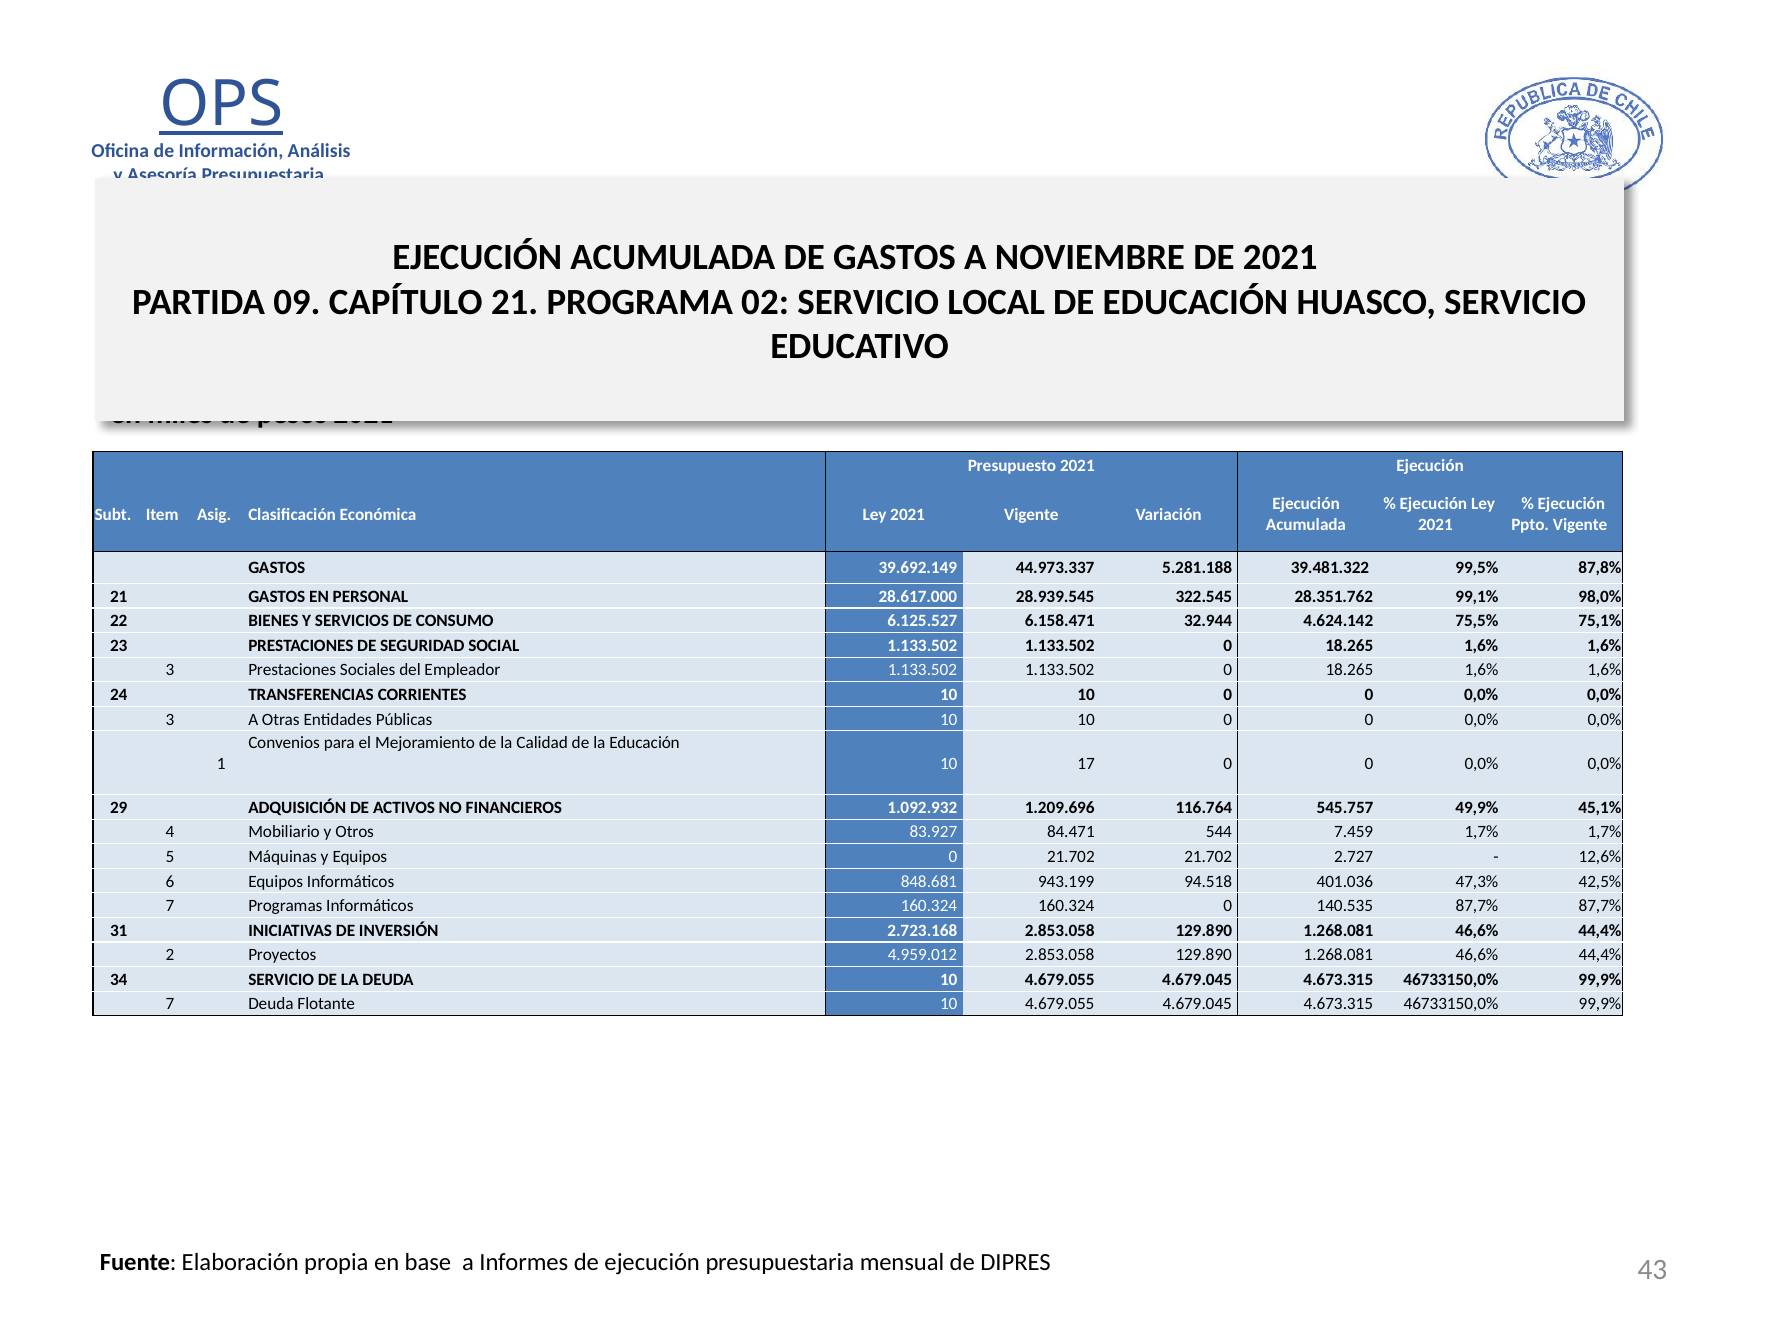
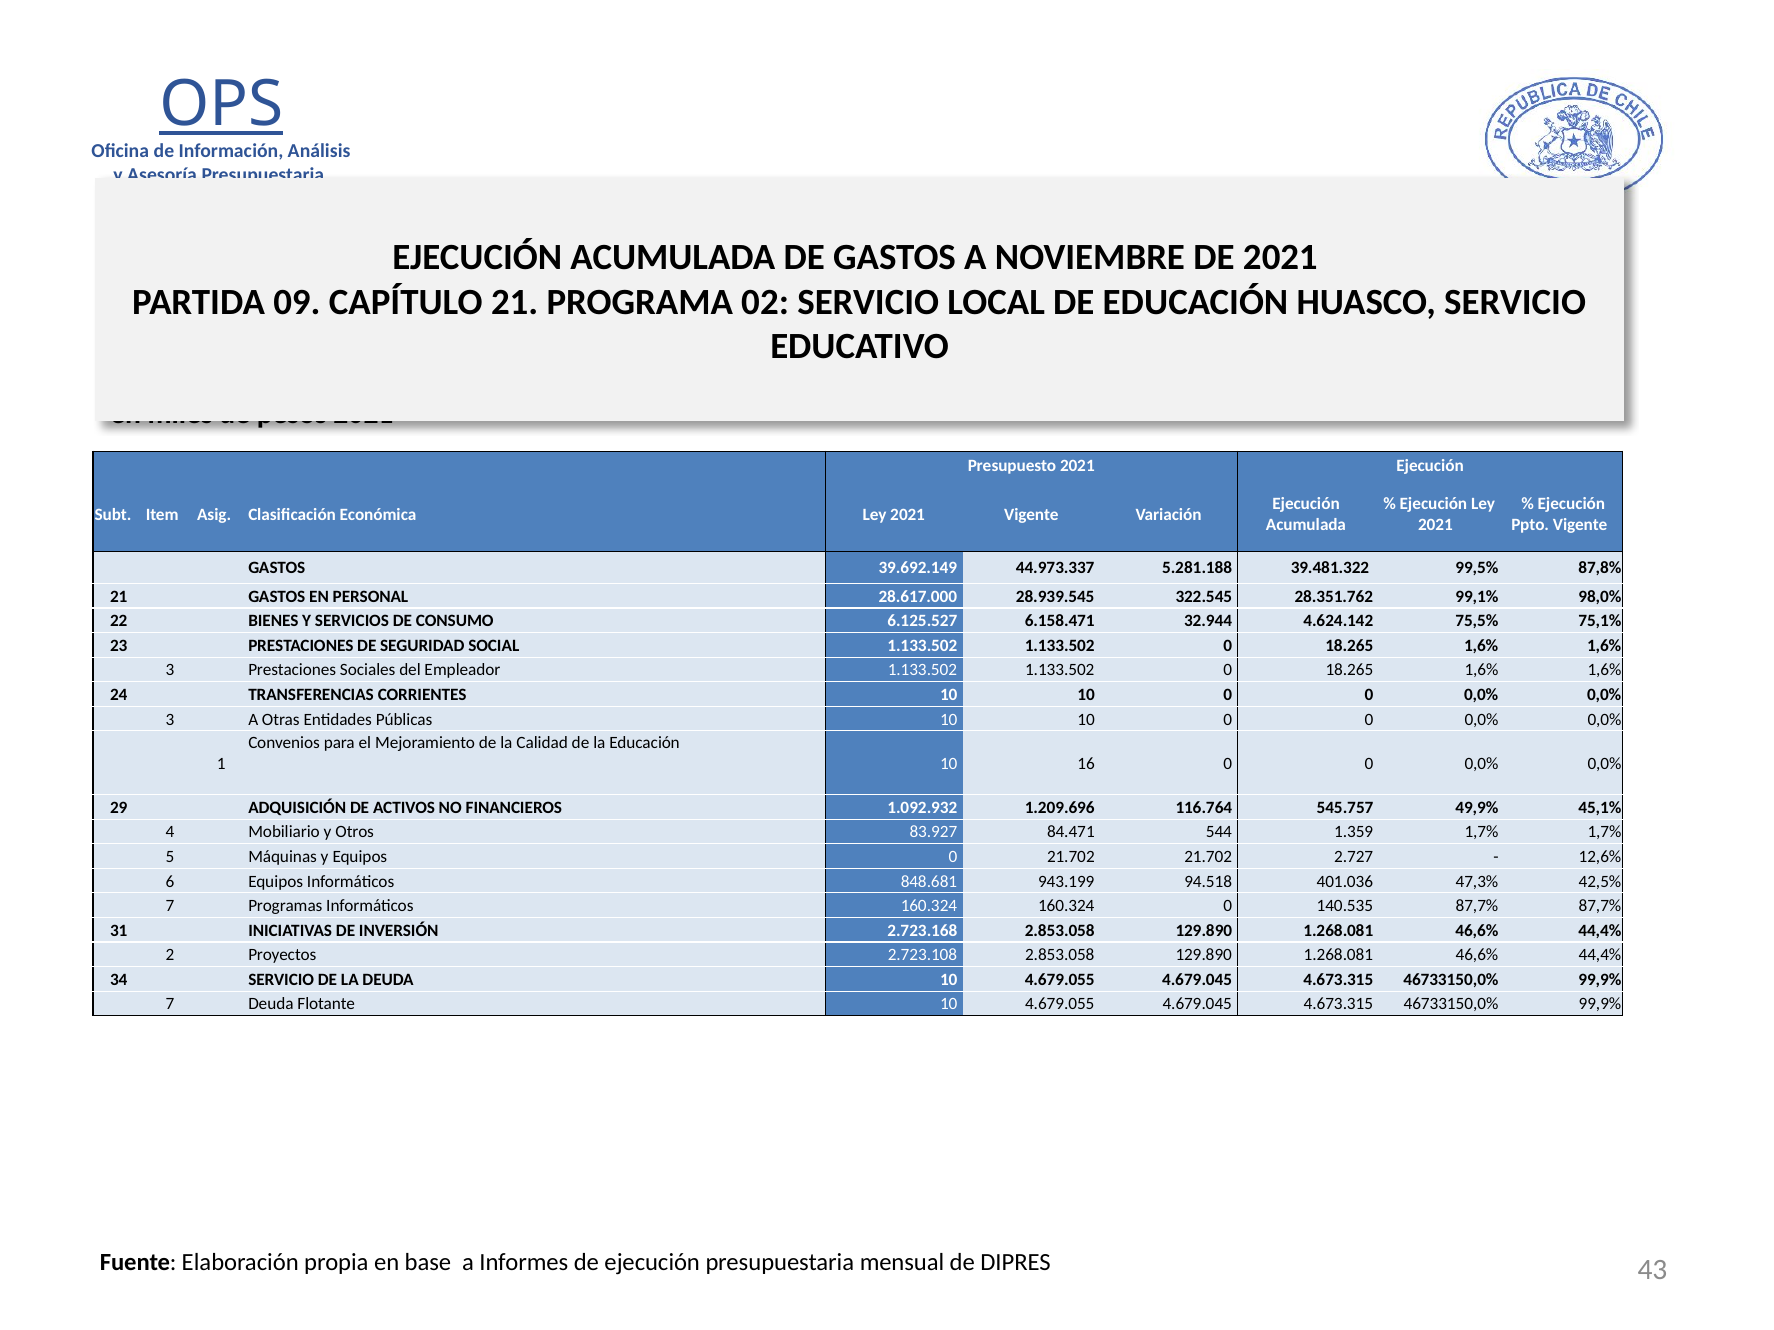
17: 17 -> 16 (1086, 764)
7.459: 7.459 -> 1.359 (1354, 832)
4.959.012: 4.959.012 -> 2.723.108 (922, 955)
